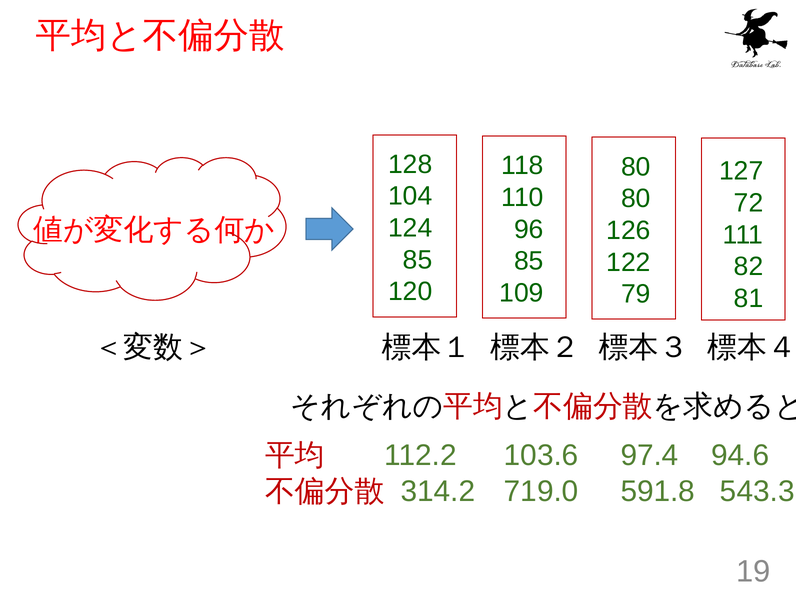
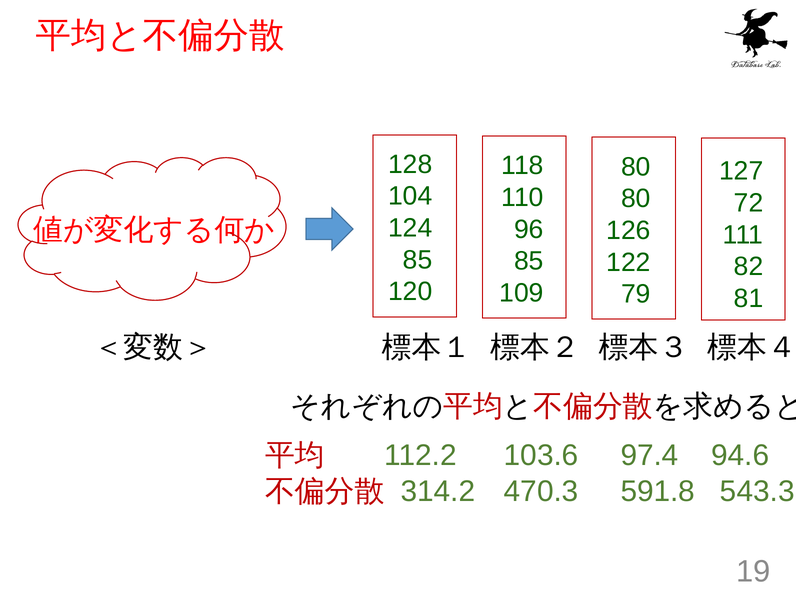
719.0: 719.0 -> 470.3 (541, 491)
